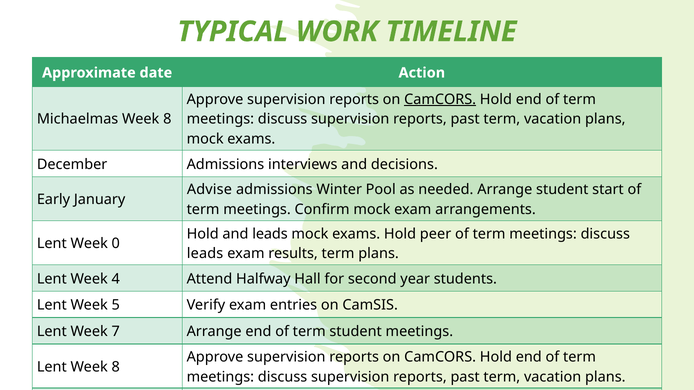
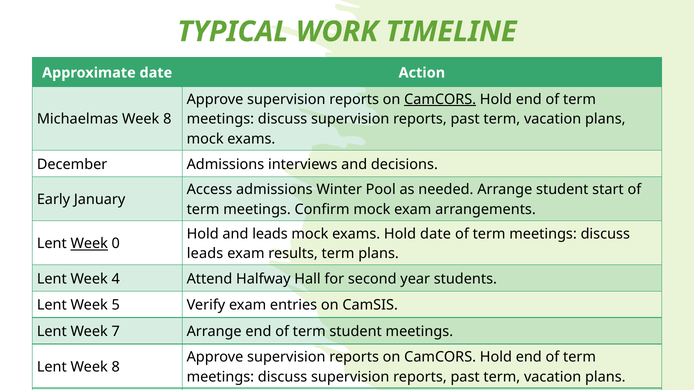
Advise: Advise -> Access (209, 190)
Hold peer: peer -> date (436, 234)
Week underline: none -> present (89, 244)
